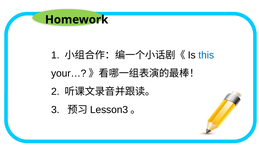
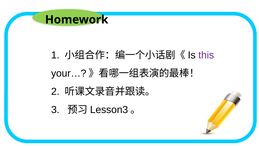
this colour: blue -> purple (206, 55)
